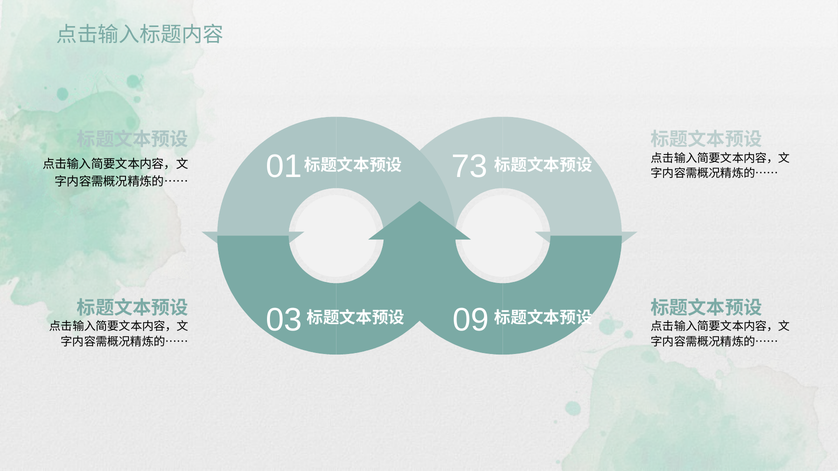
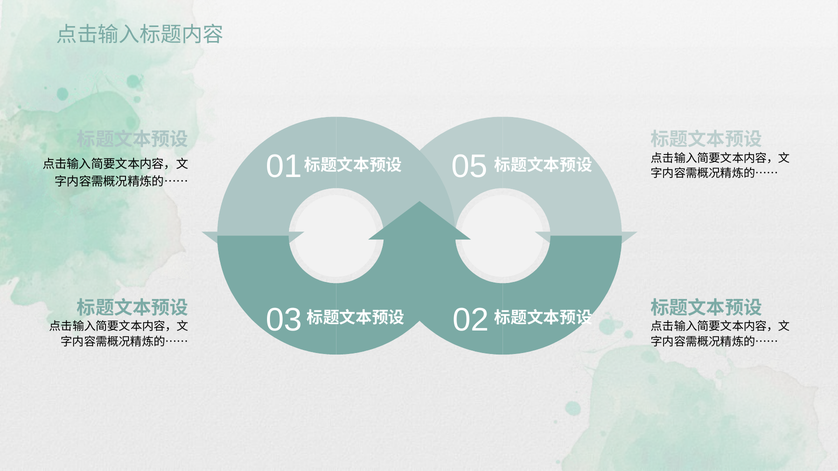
73: 73 -> 05 (469, 167)
09: 09 -> 02 (471, 320)
